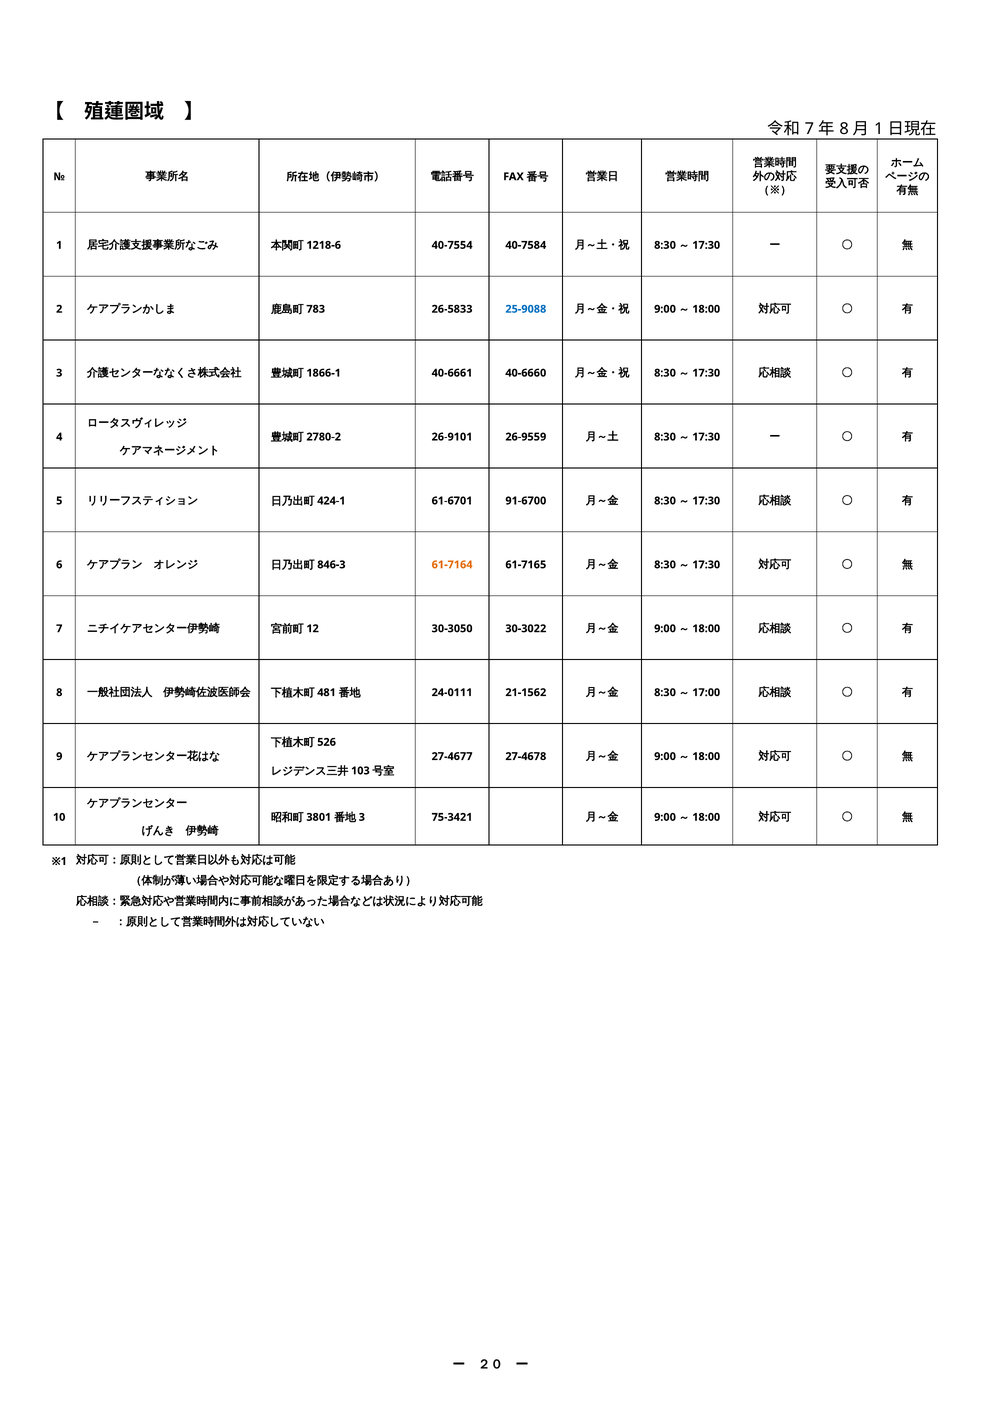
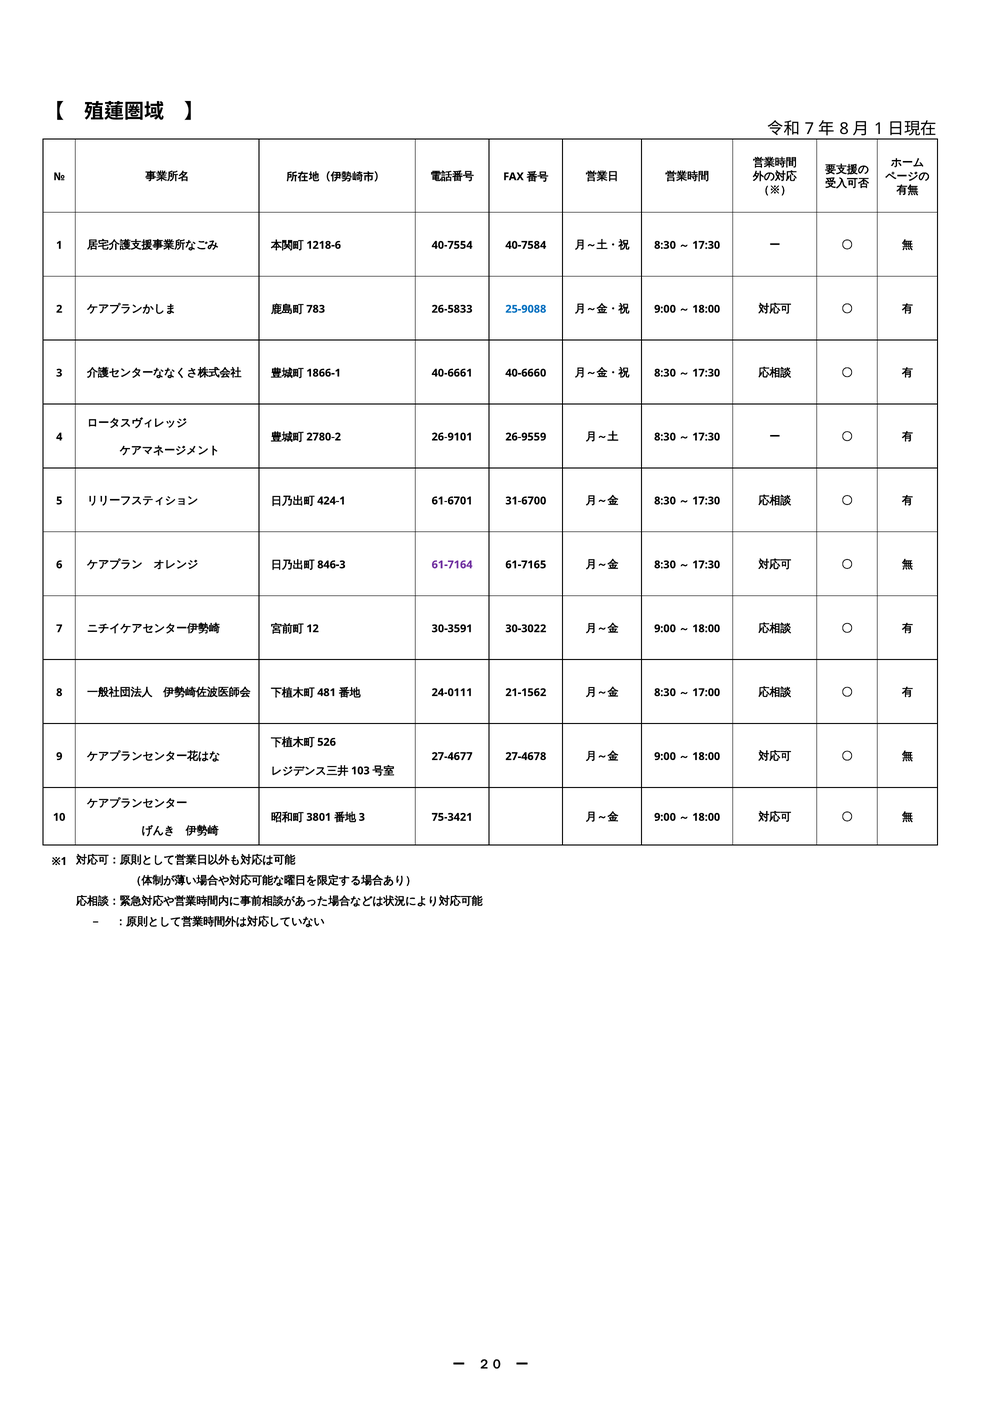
91-6700: 91-6700 -> 31-6700 (526, 501)
61-7164 colour: orange -> purple (452, 565)
30-3050: 30-3050 -> 30-3591 (452, 629)
